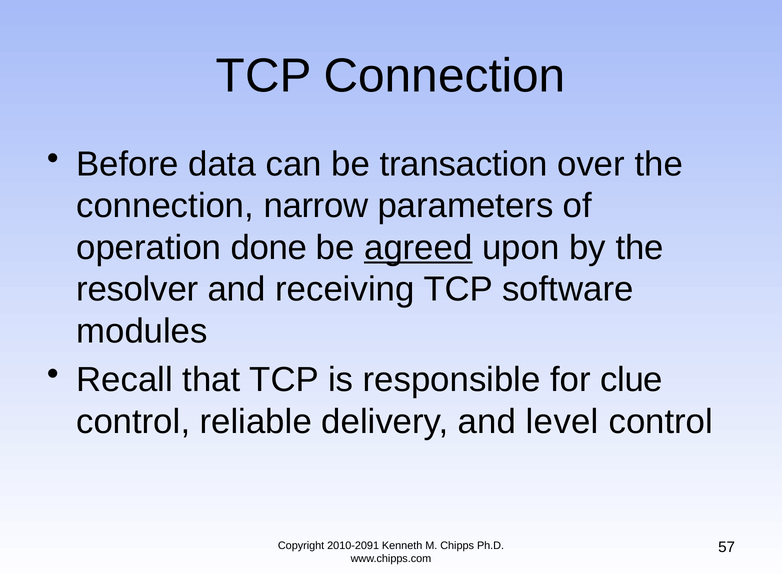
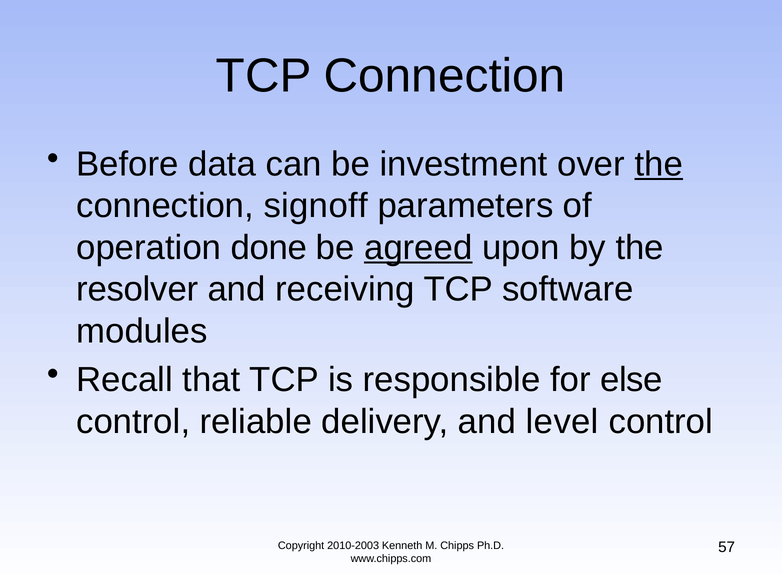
transaction: transaction -> investment (464, 164)
the underline: none -> present (659, 164)
narrow: narrow -> signoff (316, 206)
clue: clue -> else (631, 380)
2010-2091: 2010-2091 -> 2010-2003 (353, 545)
